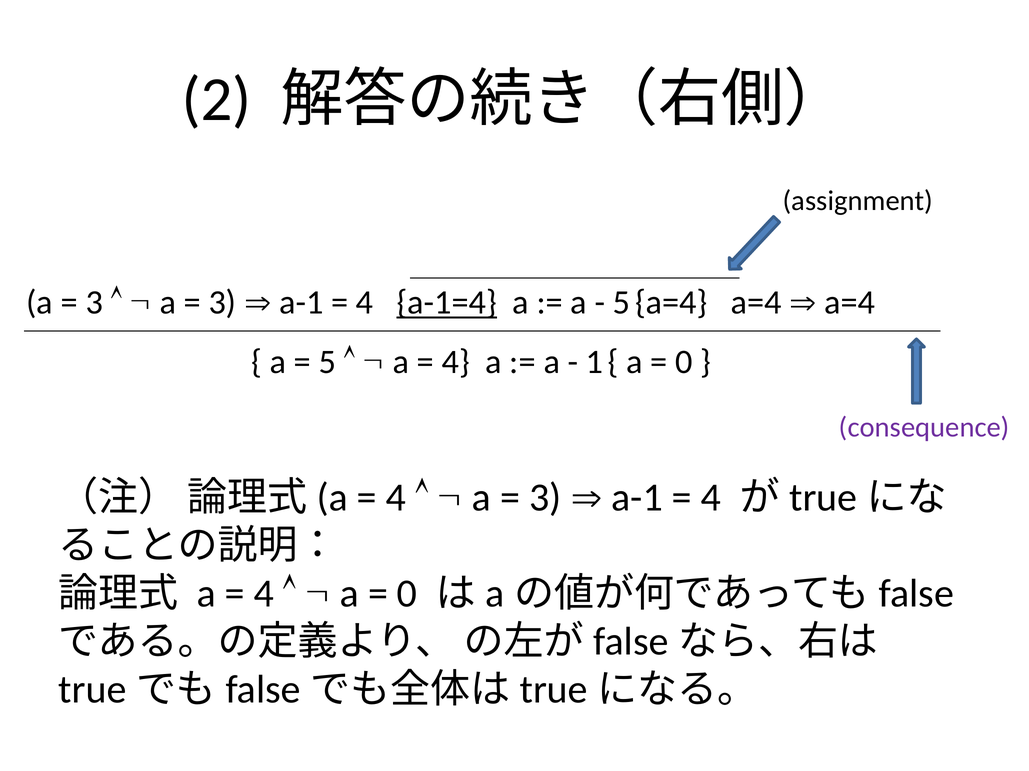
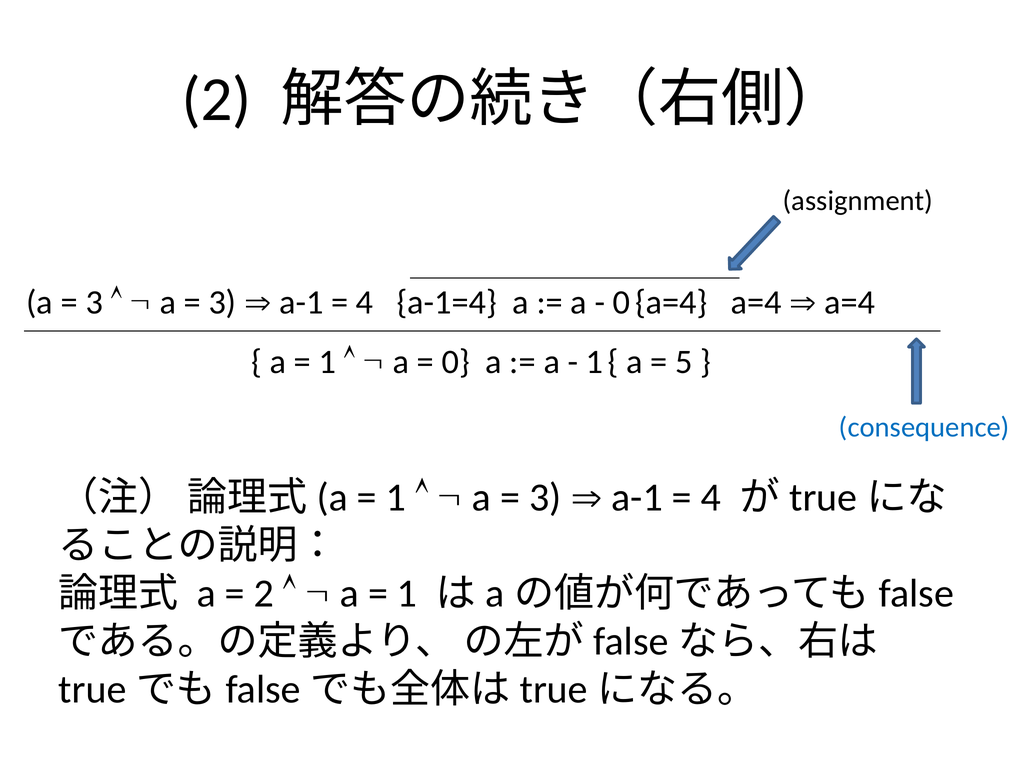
a-1=4 underline: present -> none (447, 303)
5: 5 -> 0 (622, 303)
5: 5 -> 1 (327, 362)
4: 4 -> 0 (456, 362)
0: 0 -> 5 (684, 362)
consequence colour: purple -> blue (924, 428)
4: 4 -> 1 (396, 498)
4: 4 -> 2 (264, 594)
0: 0 -> 1 (407, 594)
